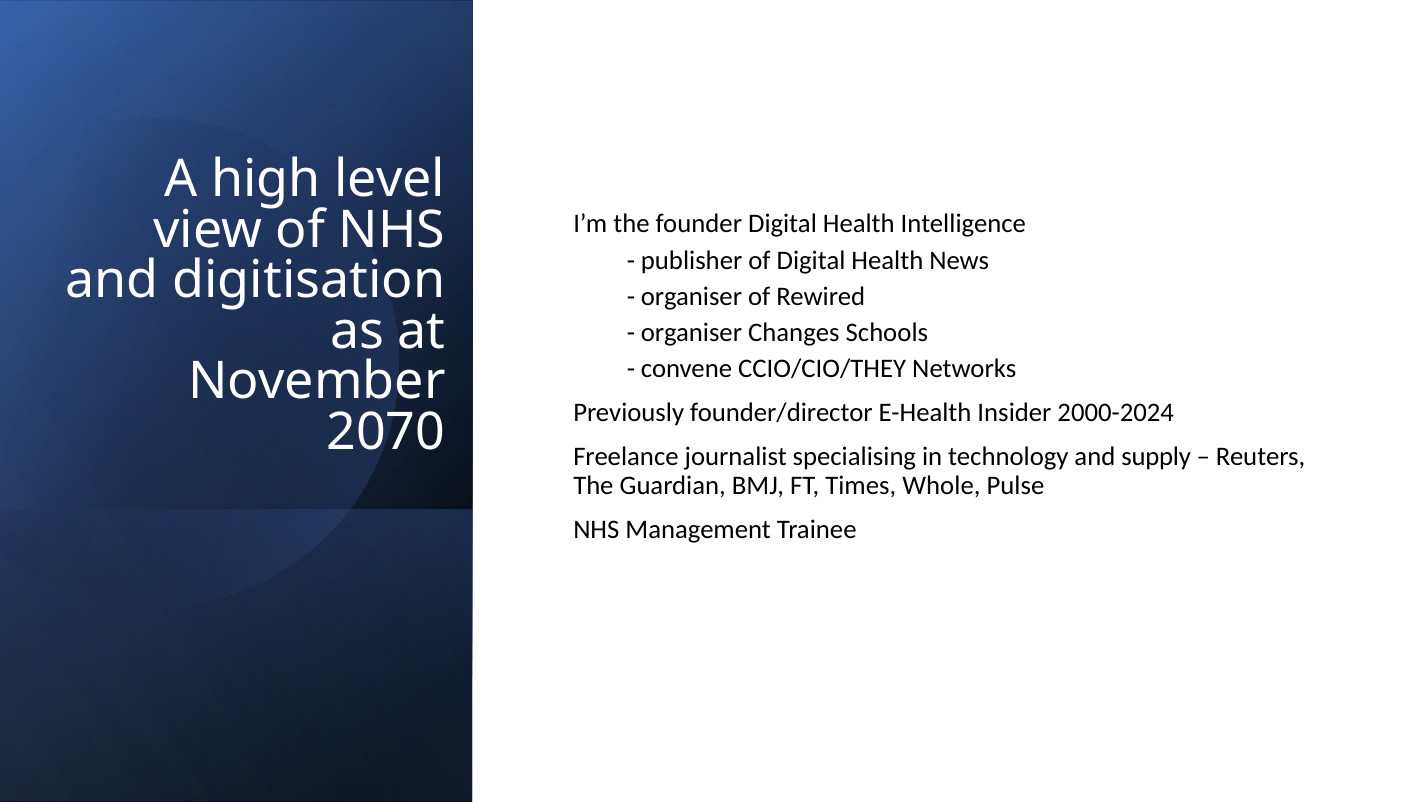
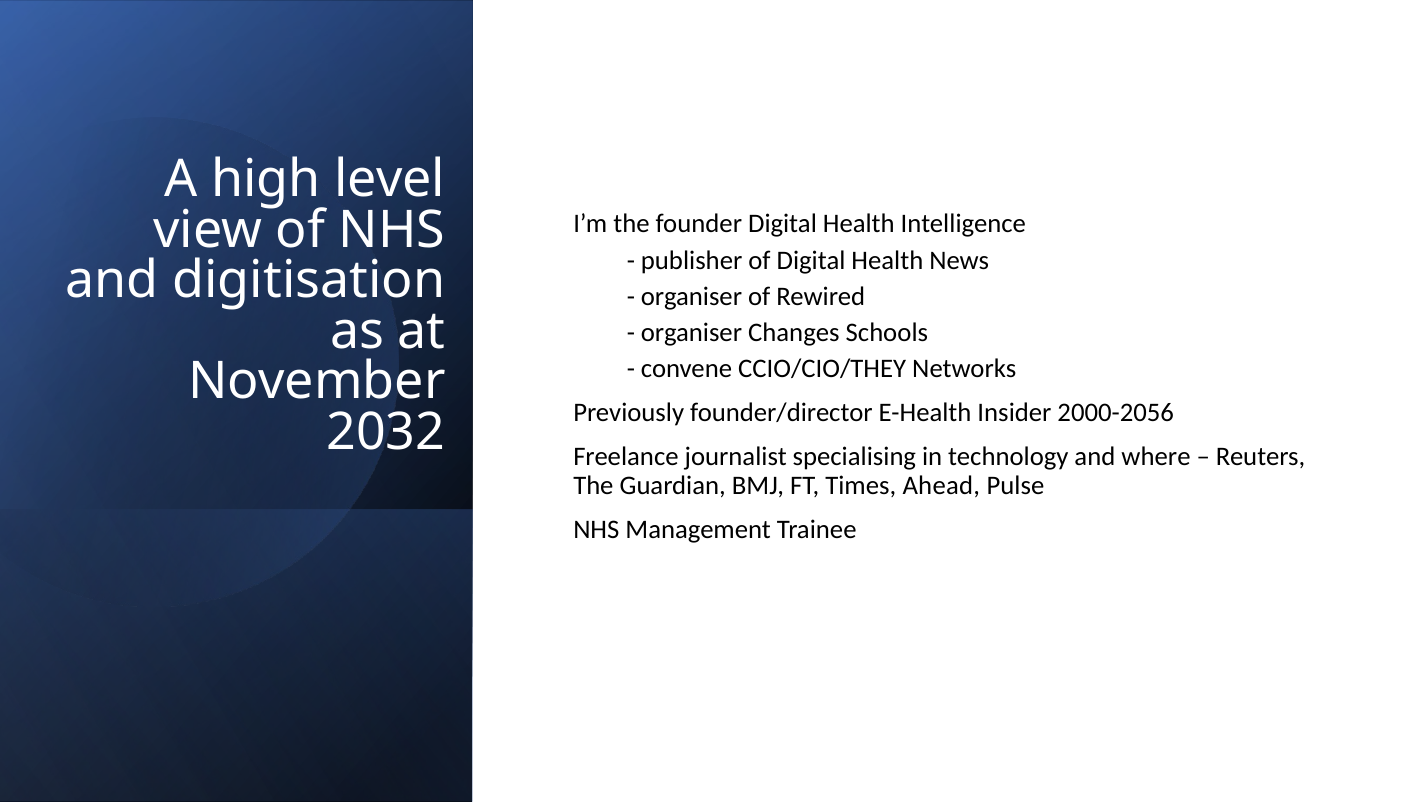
2000-2024: 2000-2024 -> 2000-2056 (1116, 413)
2070: 2070 -> 2032 (386, 432)
supply: supply -> where (1156, 457)
Whole: Whole -> Ahead (941, 486)
